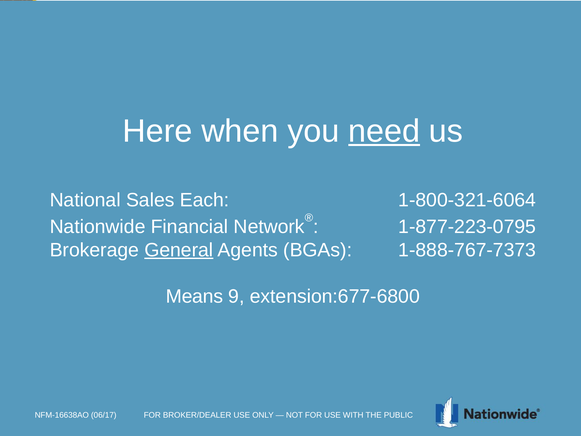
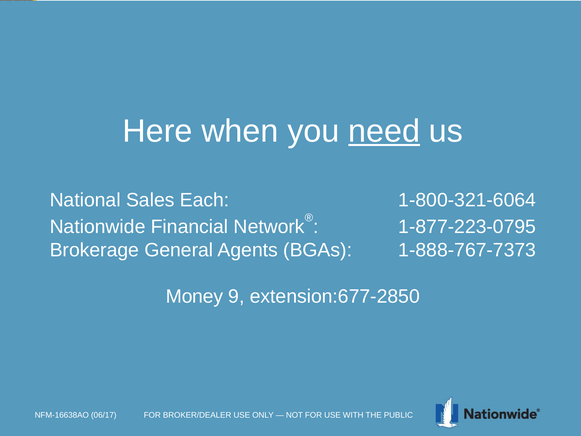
General underline: present -> none (179, 250)
Means: Means -> Money (194, 296)
extension:677-6800: extension:677-6800 -> extension:677-2850 (335, 296)
